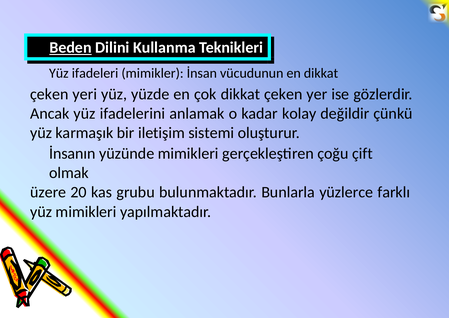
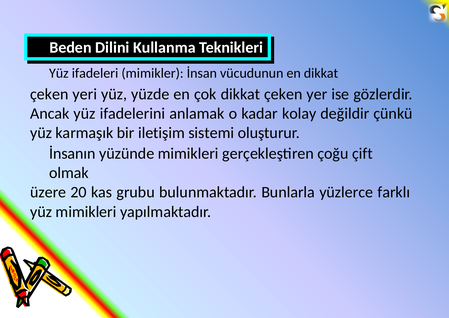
Beden underline: present -> none (71, 48)
